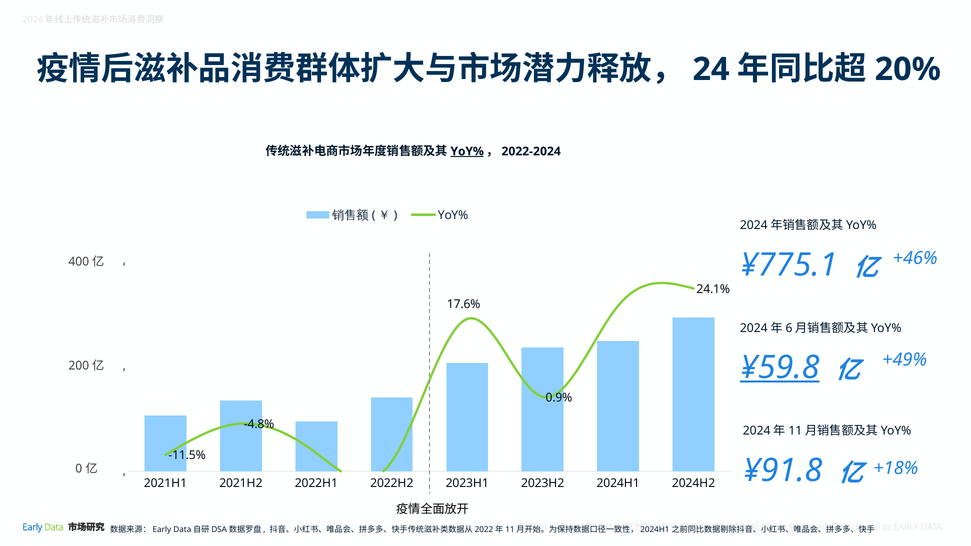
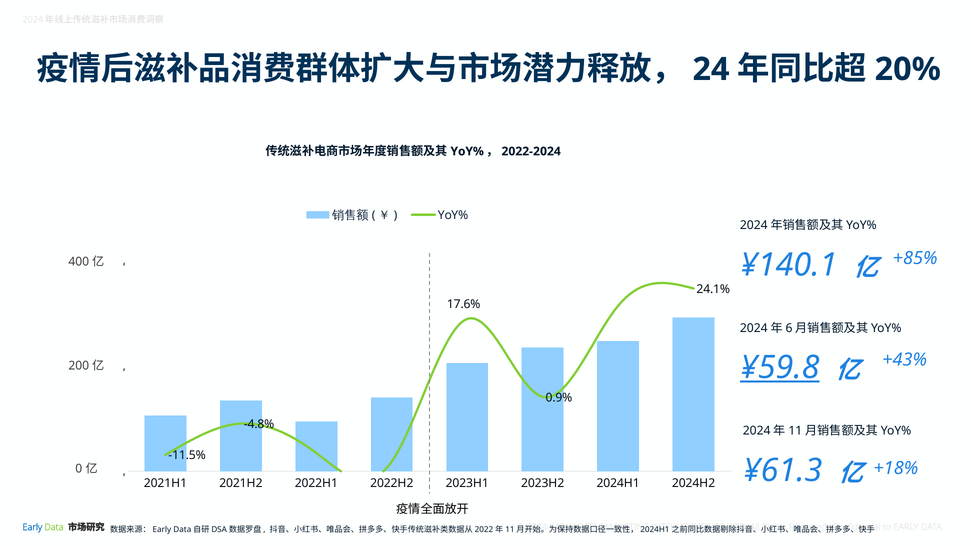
YoY% underline: present -> none (467, 151)
+46%: +46% -> +85% (915, 258)
¥775.1: ¥775.1 -> ¥140.1 (789, 265)
+49%: +49% -> +43% (905, 360)
¥91.8: ¥91.8 -> ¥61.3 (783, 471)
